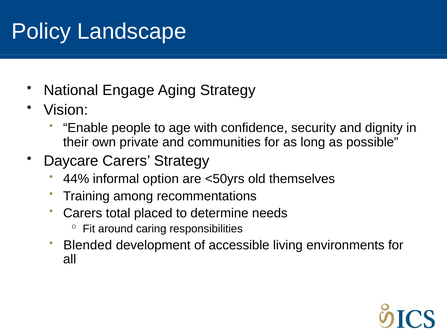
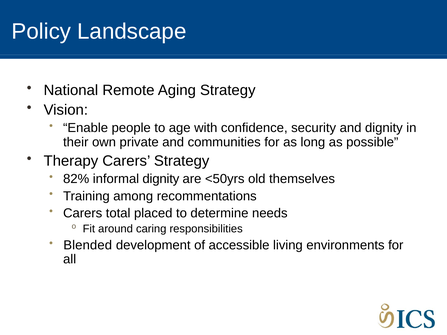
Engage: Engage -> Remote (128, 90)
Daycare: Daycare -> Therapy (71, 161)
44%: 44% -> 82% (76, 179)
informal option: option -> dignity (161, 179)
